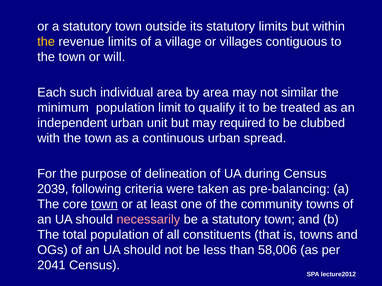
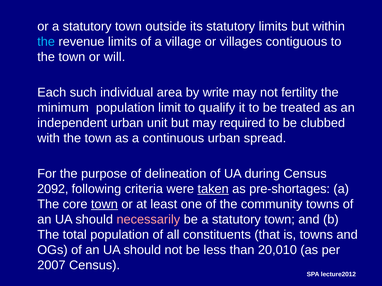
the colour: yellow -> light blue (46, 42)
by area: area -> write (216, 93)
similar: similar -> fertility (299, 93)
2039: 2039 -> 2092 (53, 189)
taken underline: none -> present (213, 189)
pre-balancing: pre-balancing -> pre-shortages (290, 189)
58,006: 58,006 -> 20,010 (277, 250)
2041: 2041 -> 2007 (51, 266)
